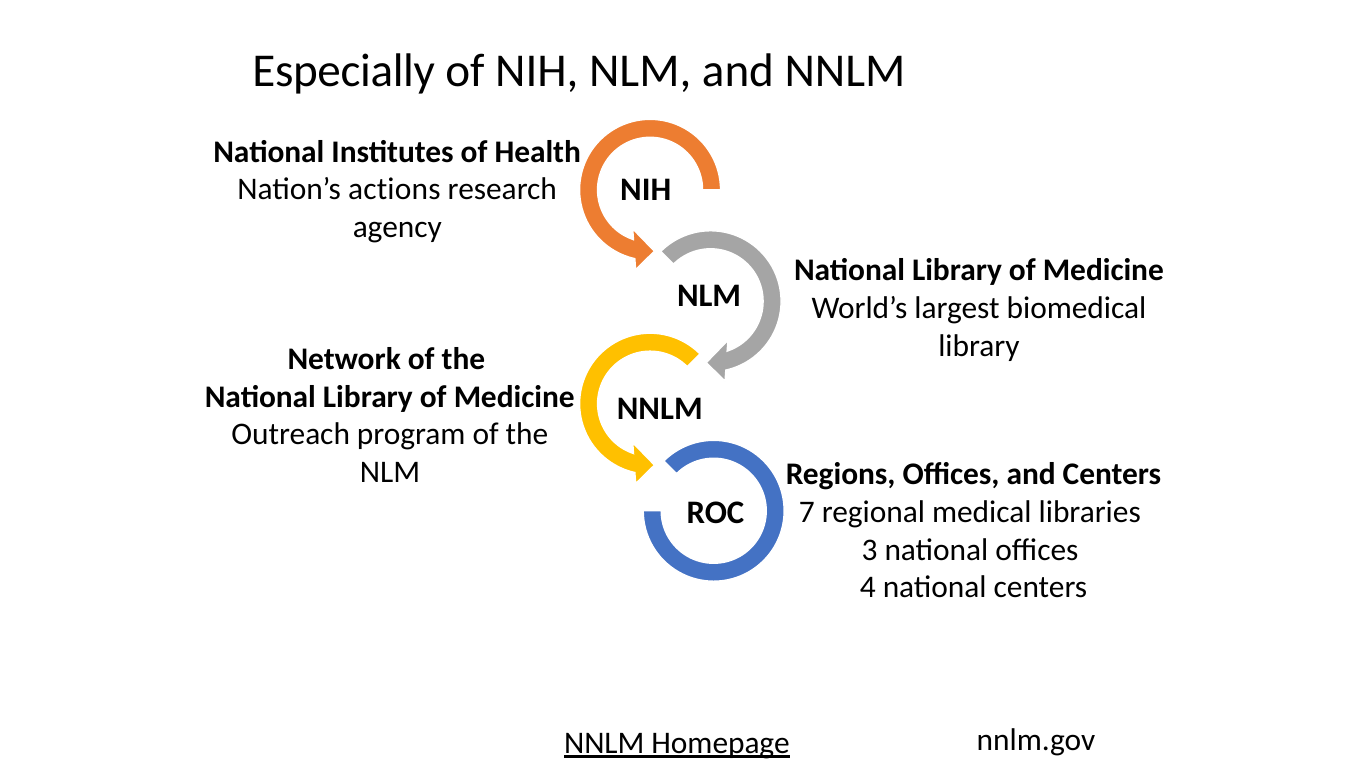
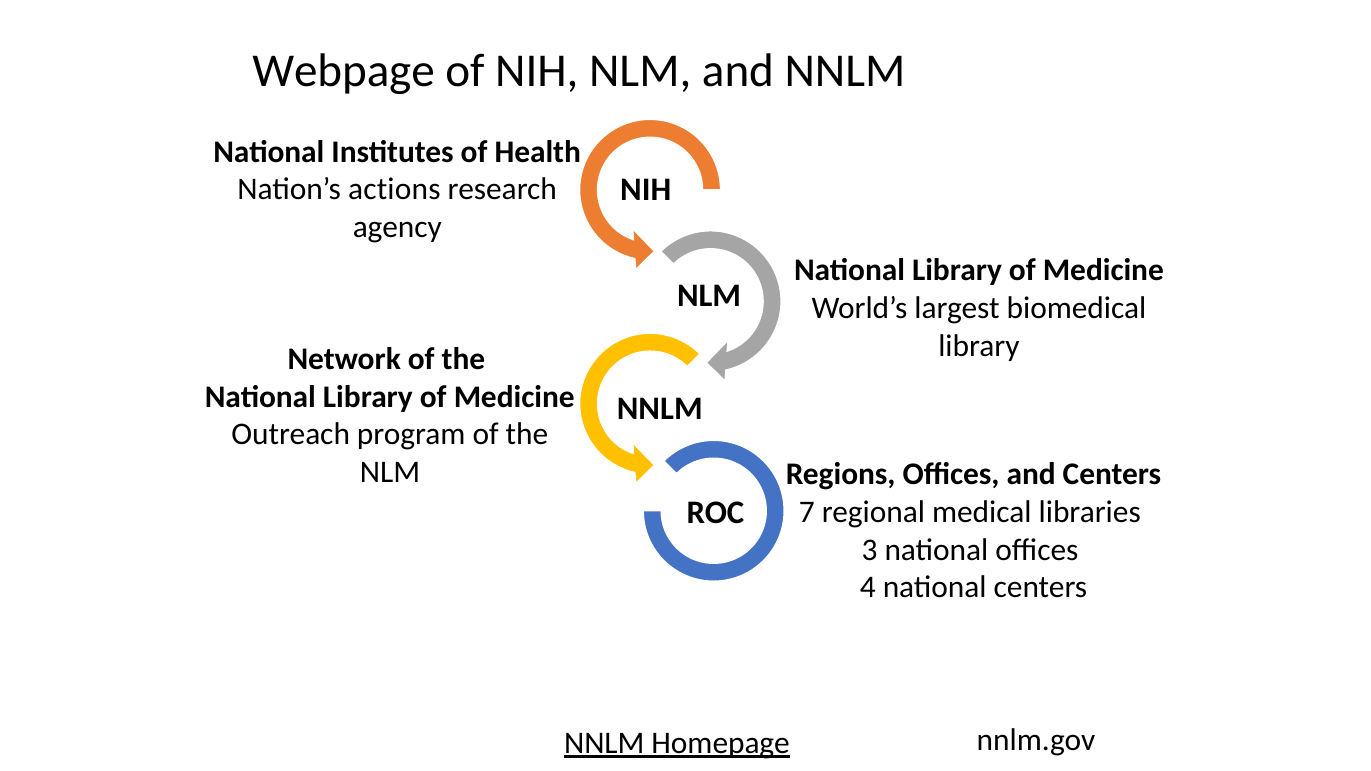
Especially: Especially -> Webpage (344, 71)
